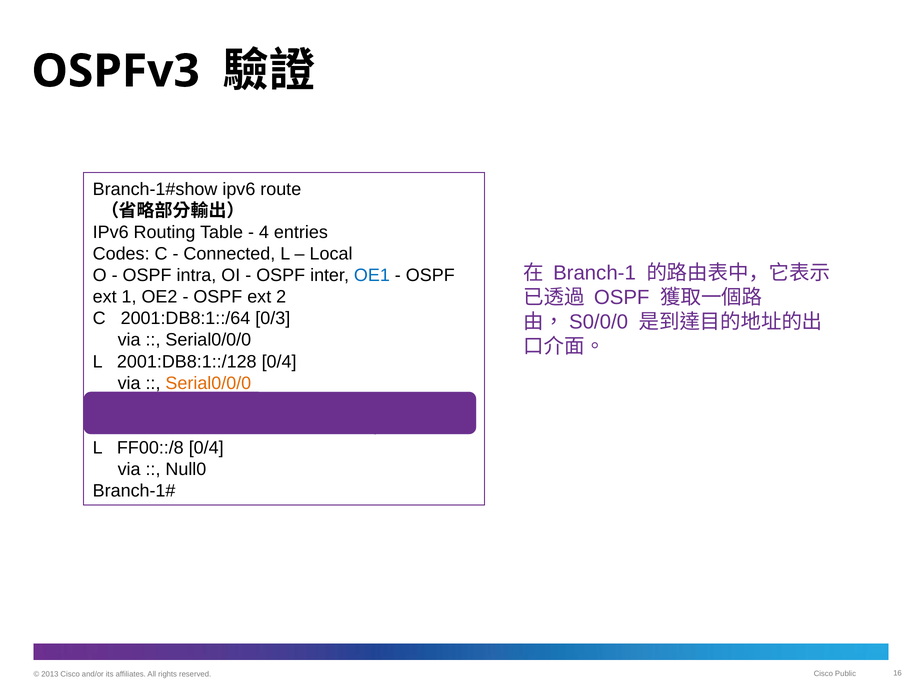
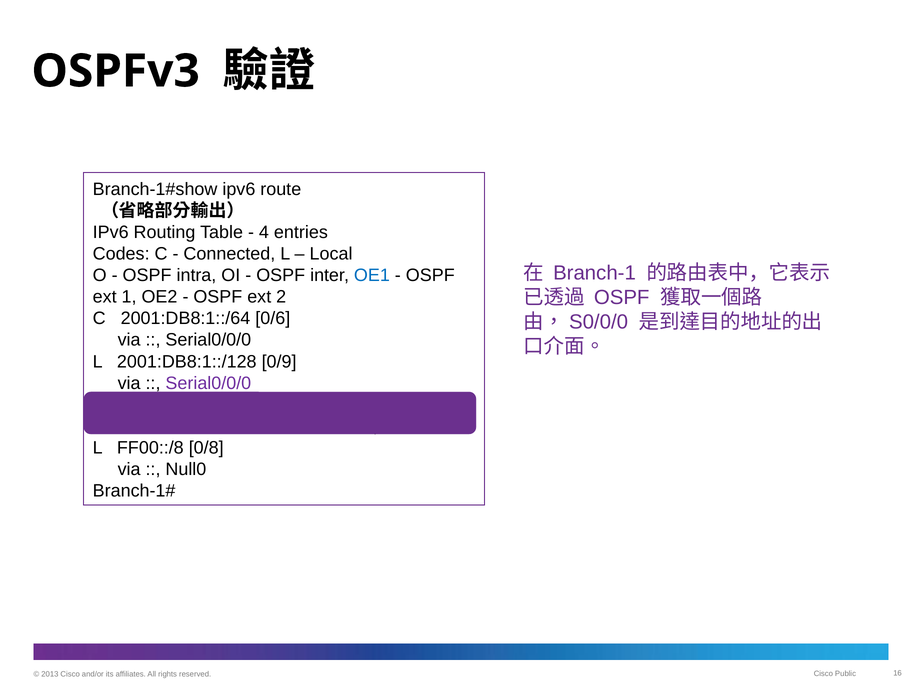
0/3: 0/3 -> 0/6 (273, 318)
2001:DB8:1::/128 0/4: 0/4 -> 0/9 (279, 361)
Serial0/0/0 colour: orange -> purple (208, 383)
FF00::/8 0/4: 0/4 -> 0/8 (206, 447)
